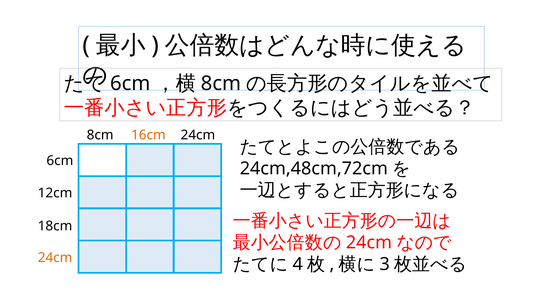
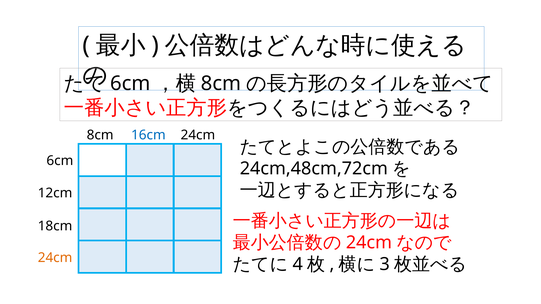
16cm colour: orange -> blue (148, 135)
